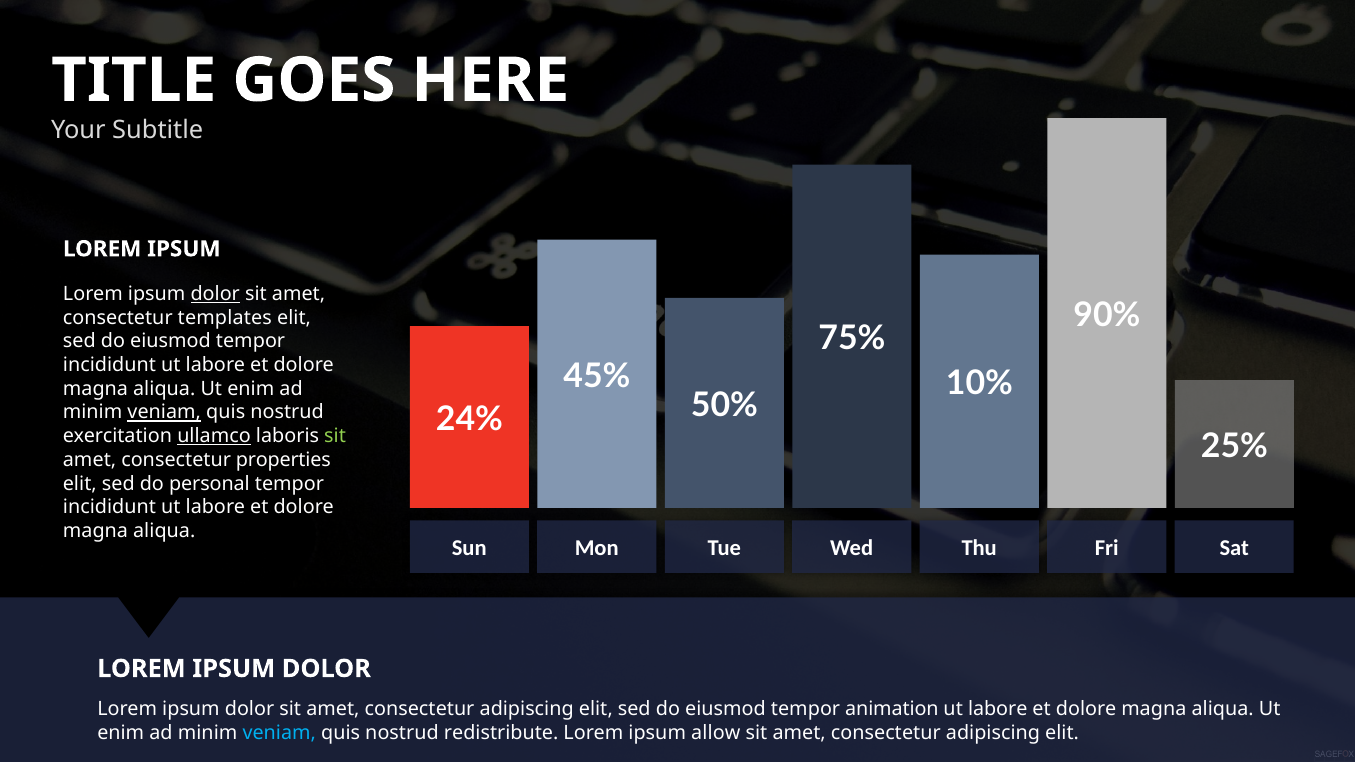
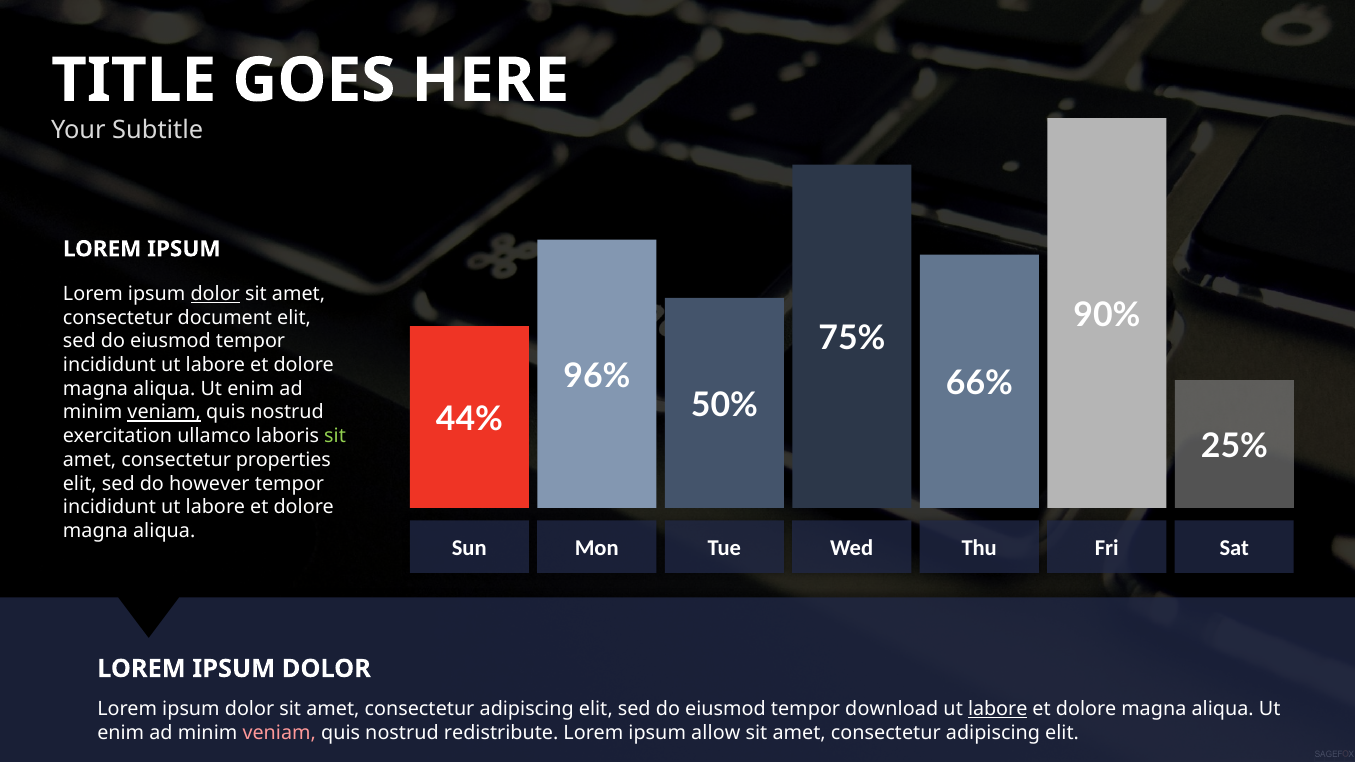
templates: templates -> document (225, 318)
45%: 45% -> 96% (597, 376)
10%: 10% -> 66% (979, 384)
24%: 24% -> 44% (469, 419)
ullamco underline: present -> none (214, 436)
personal: personal -> however (209, 484)
animation: animation -> download (892, 709)
labore underline: none -> present (998, 709)
veniam colour: light blue -> pink (279, 733)
